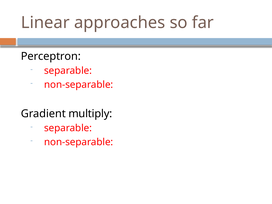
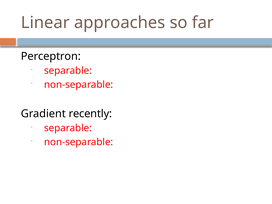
multiply: multiply -> recently (90, 114)
